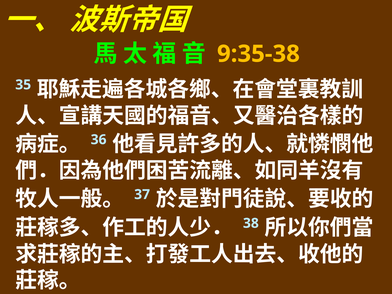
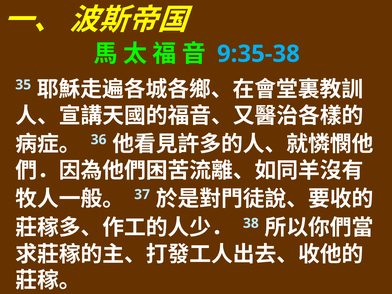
9:35-38 colour: yellow -> light blue (258, 54)
